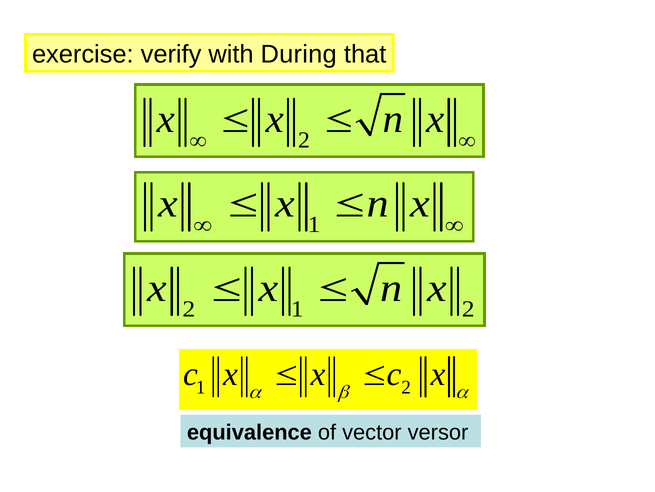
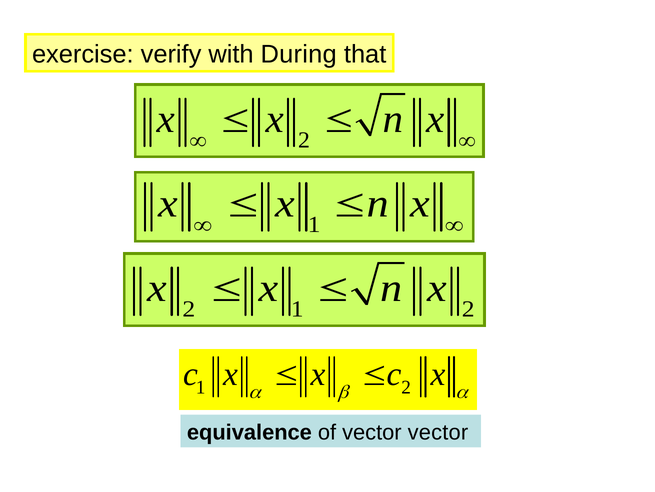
vector versor: versor -> vector (438, 432)
